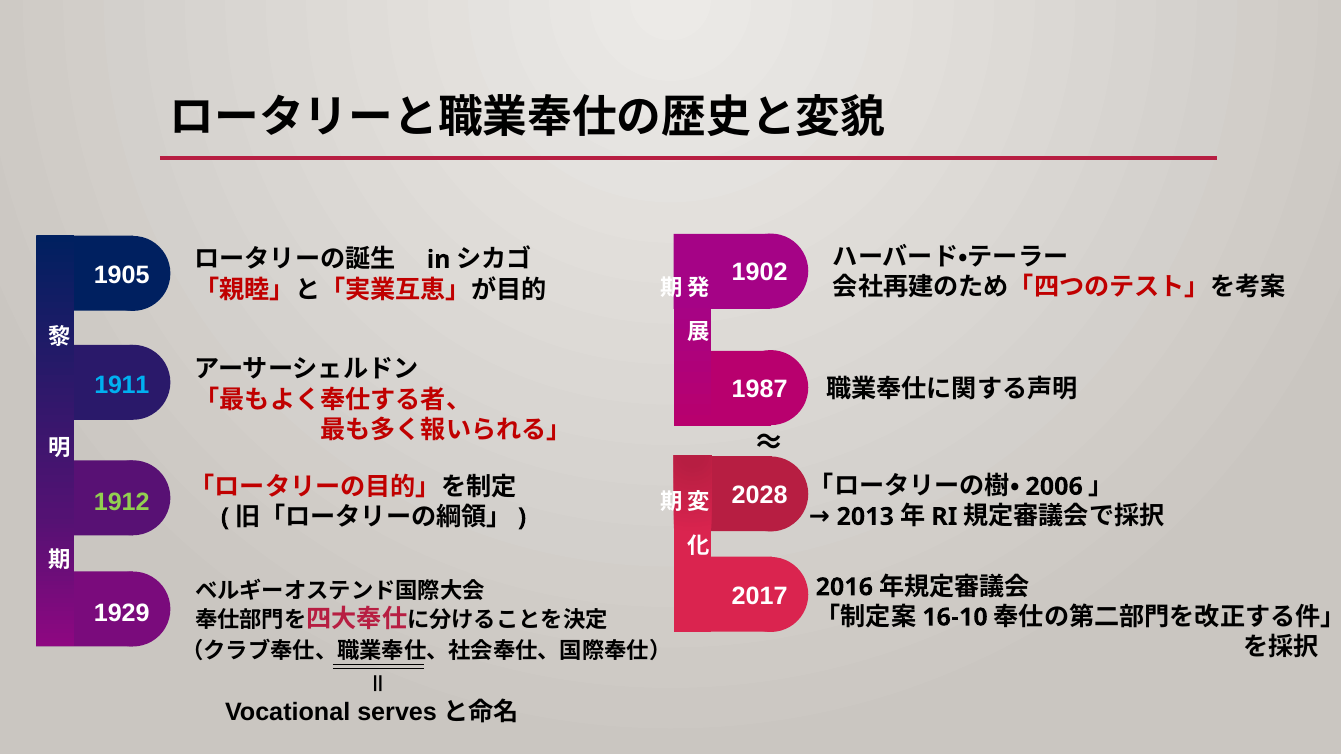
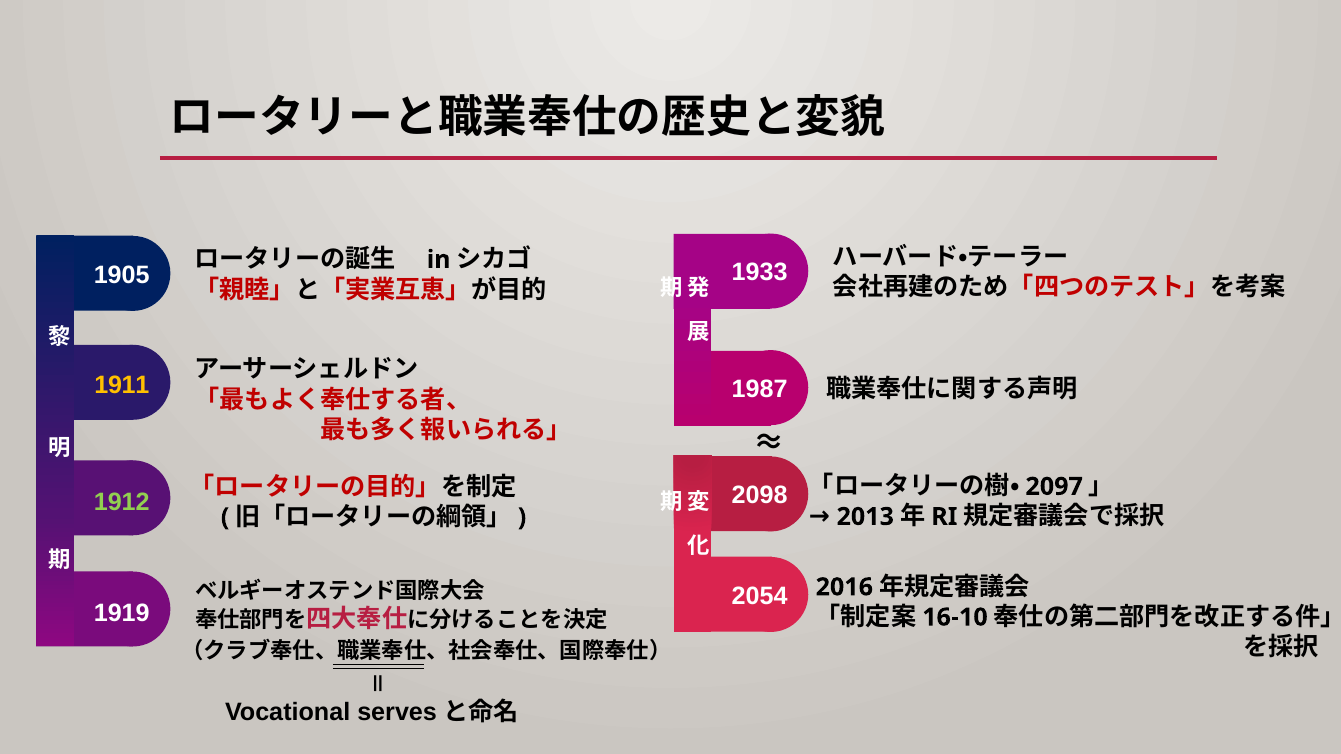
1902: 1902 -> 1933 (760, 272)
1911 colour: light blue -> yellow (122, 385)
2028: 2028 -> 2098 (760, 496)
2006: 2006 -> 2097 (1054, 487)
2017: 2017 -> 2054 (760, 596)
1929: 1929 -> 1919 (122, 613)
